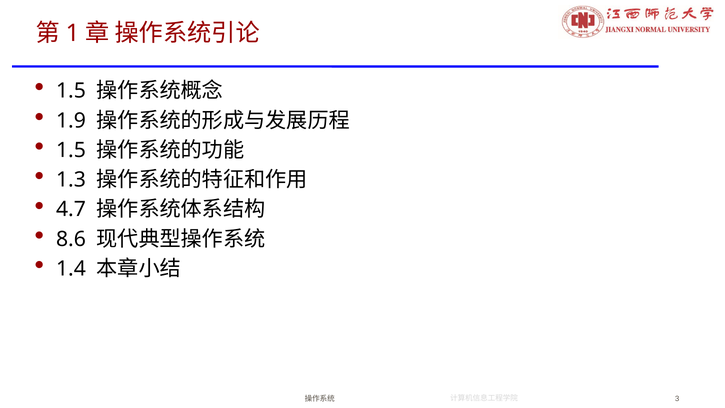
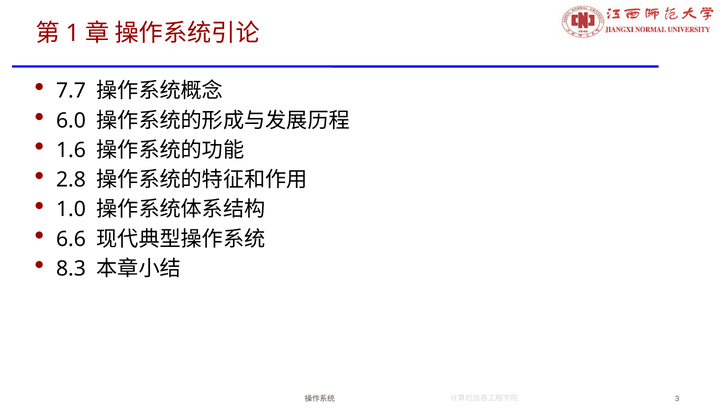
1.5: 1.5 -> 7.7 (71, 91)
1.9: 1.9 -> 6.0 (71, 121)
1.5: 1.5 -> 1.6 (71, 150)
1.3: 1.3 -> 2.8 (71, 180)
4.7: 4.7 -> 1.0 (71, 209)
8.6: 8.6 -> 6.6 (71, 239)
1.4: 1.4 -> 8.3 (71, 269)
